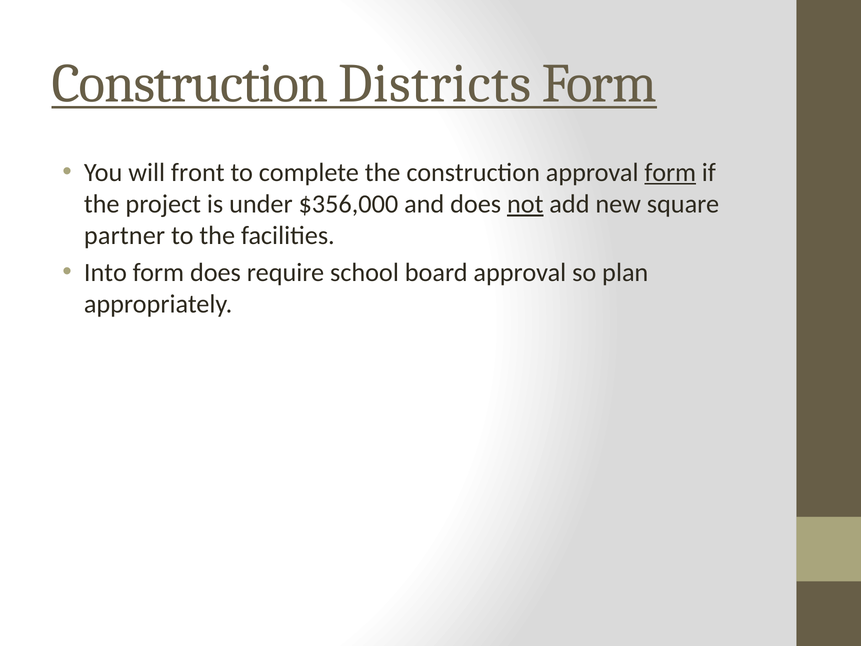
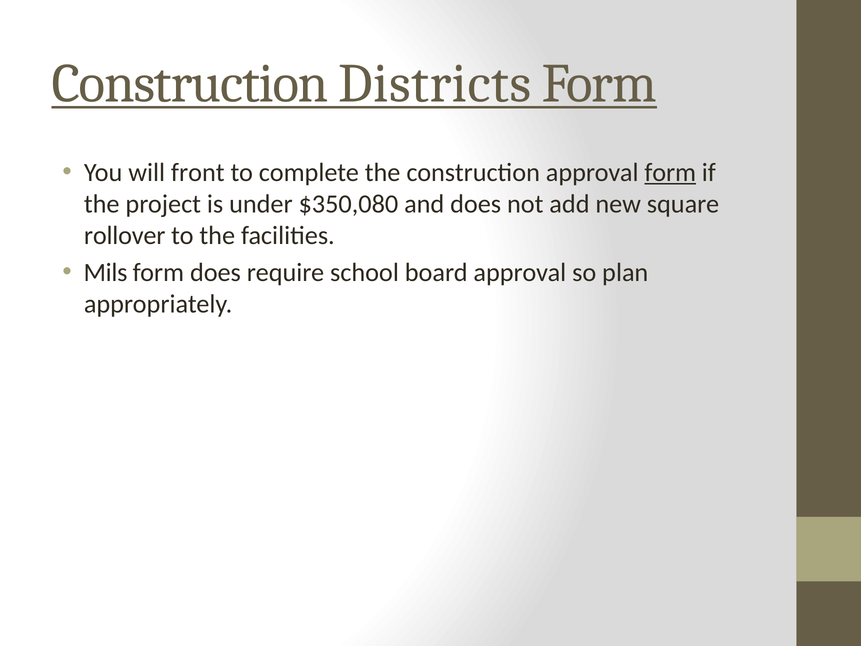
$356,000: $356,000 -> $350,080 (348, 204)
not underline: present -> none (525, 204)
partner: partner -> rollover (125, 236)
Into: Into -> Mils (106, 272)
